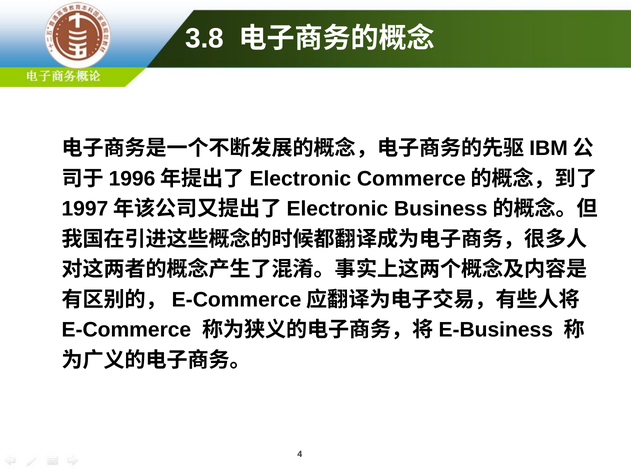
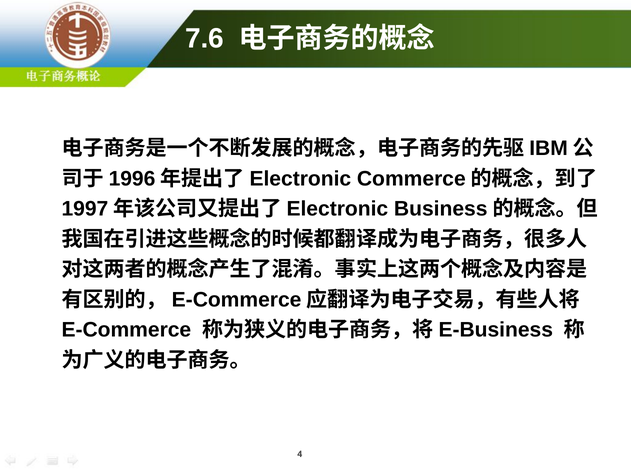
3.8: 3.8 -> 7.6 (205, 39)
